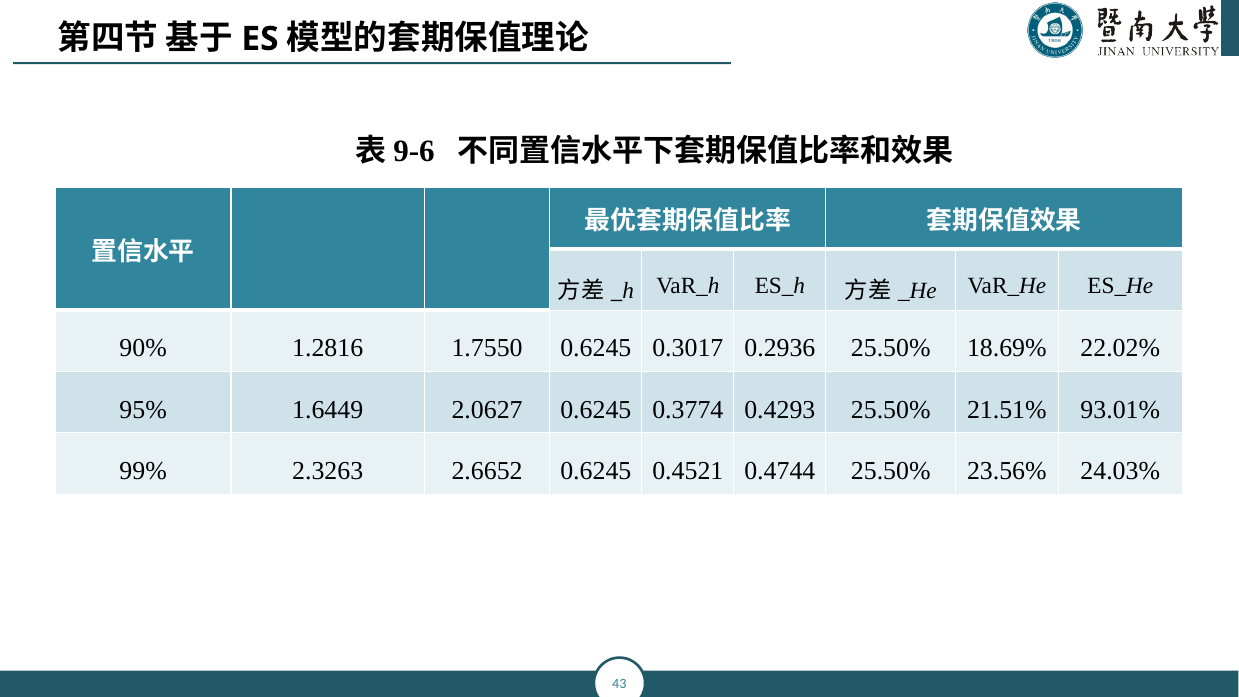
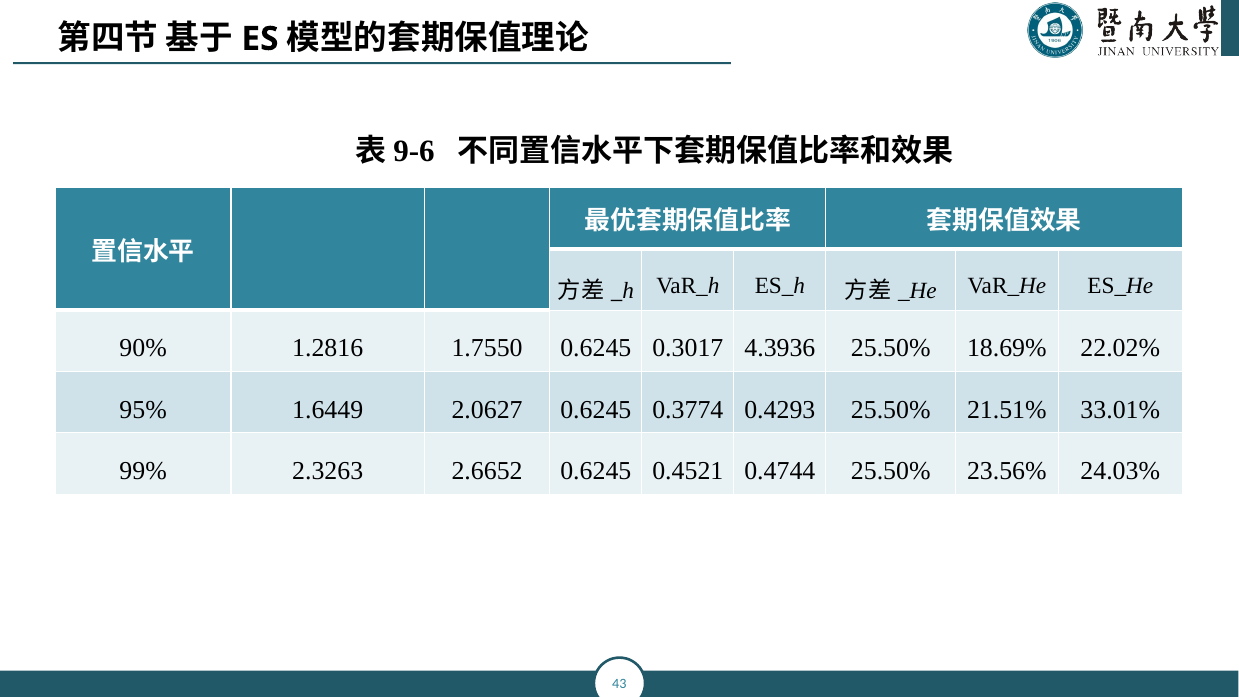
0.2936: 0.2936 -> 4.3936 (780, 348)
93.01%: 93.01% -> 33.01% (1120, 410)
